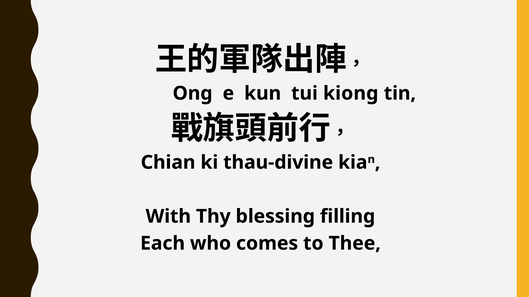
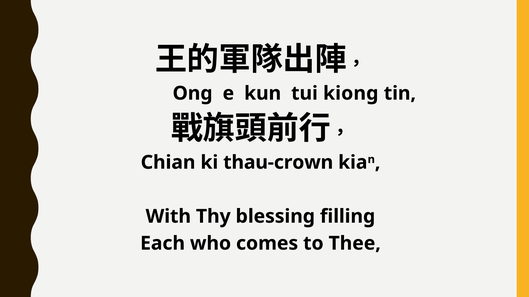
thau-divine: thau-divine -> thau-crown (278, 163)
